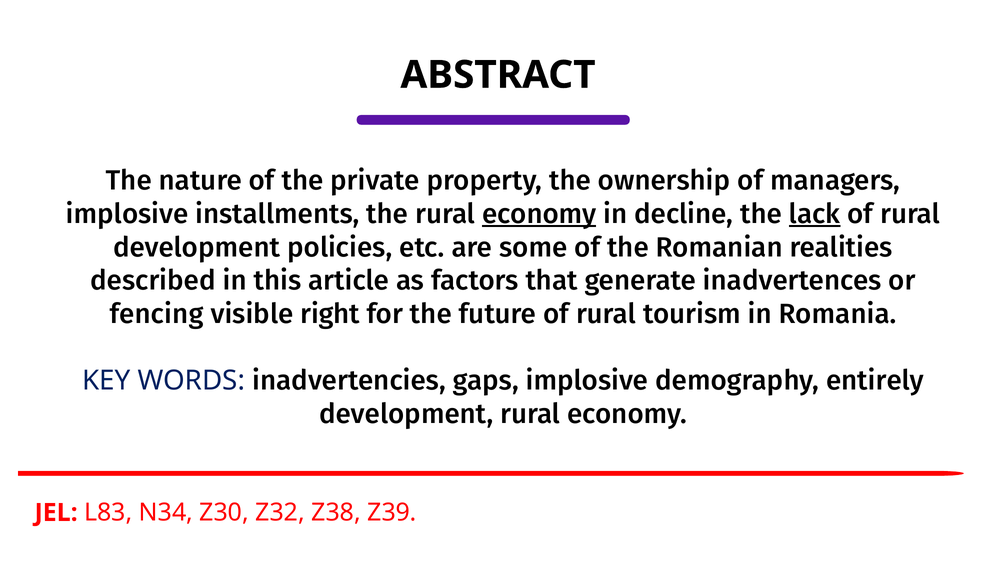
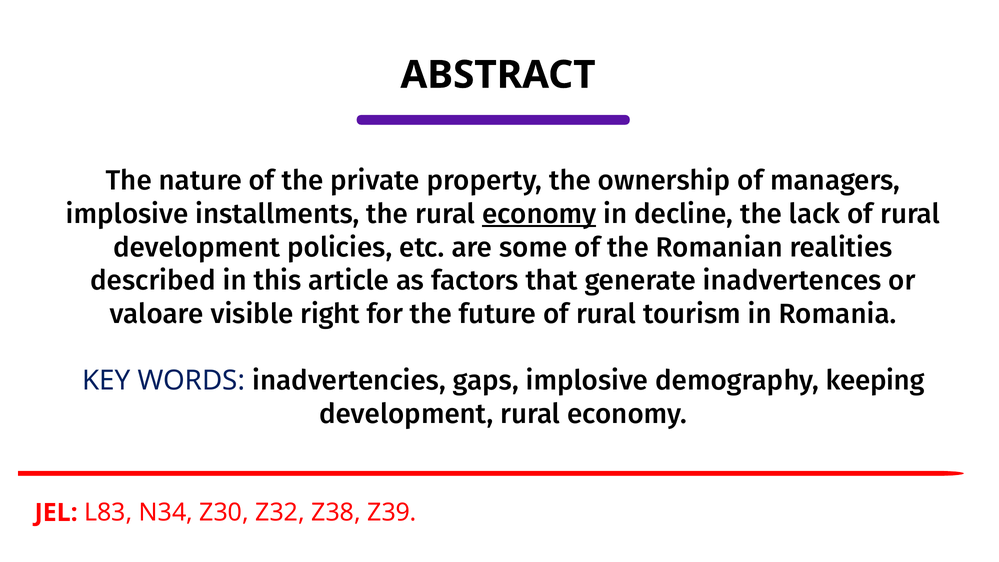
lack underline: present -> none (815, 214)
fencing: fencing -> valoare (157, 314)
entirely: entirely -> keeping (875, 381)
